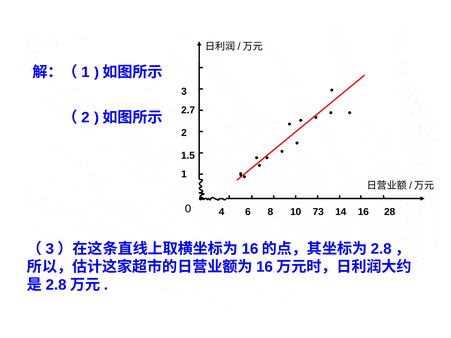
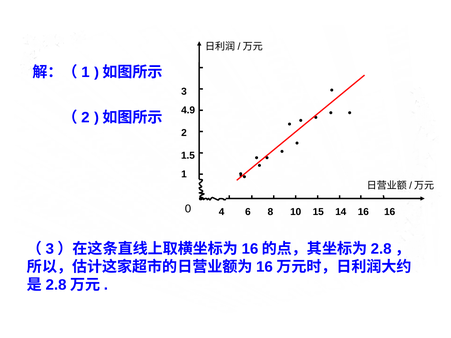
2.7: 2.7 -> 4.9 (188, 110)
73: 73 -> 15 (318, 212)
16 28: 28 -> 16 (390, 212)
